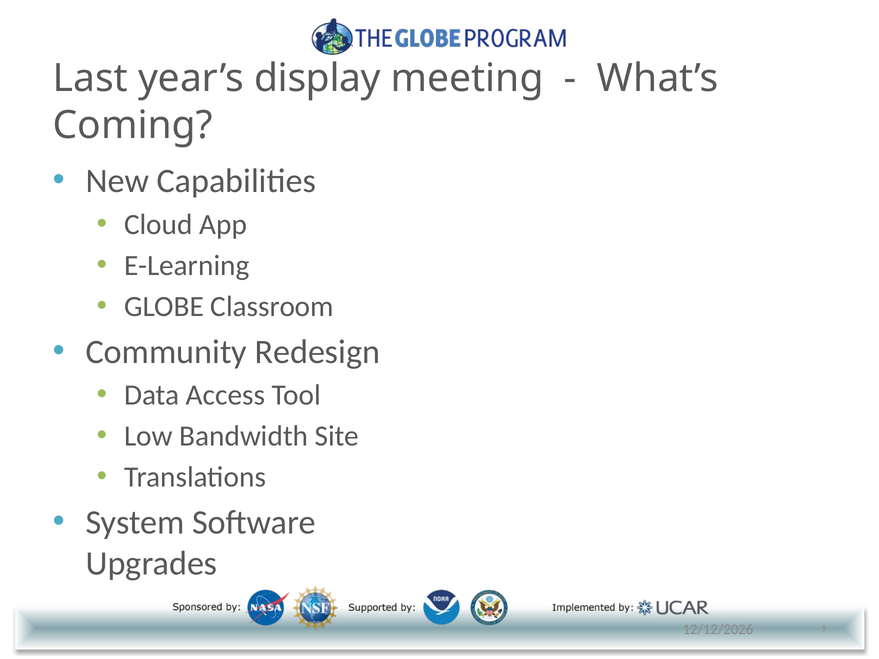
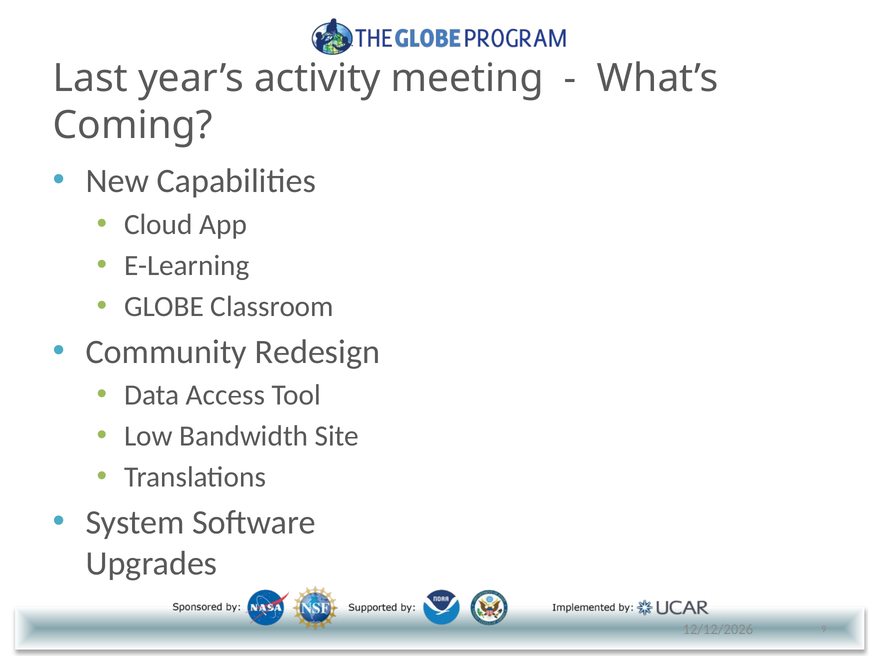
display: display -> activity (318, 78)
